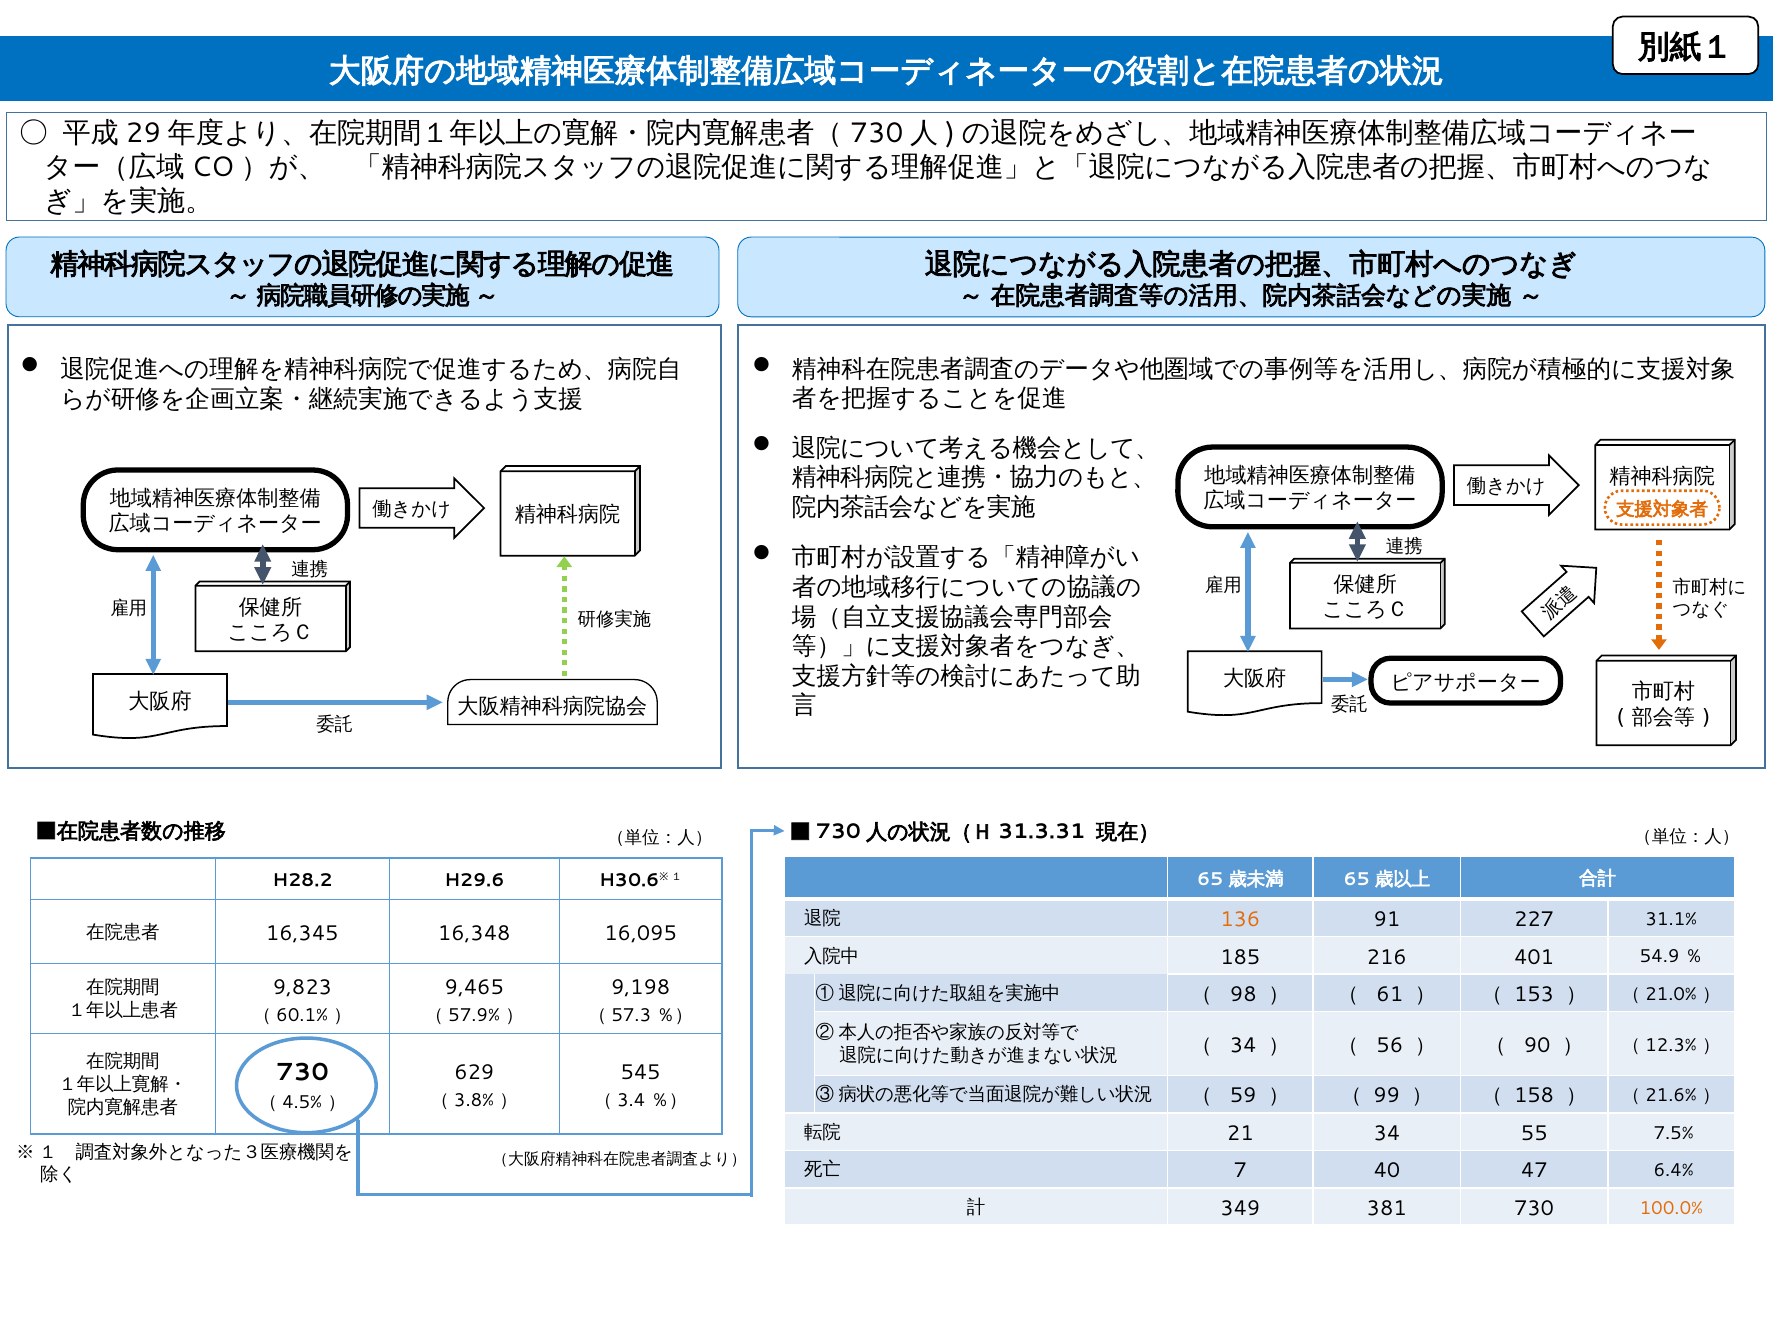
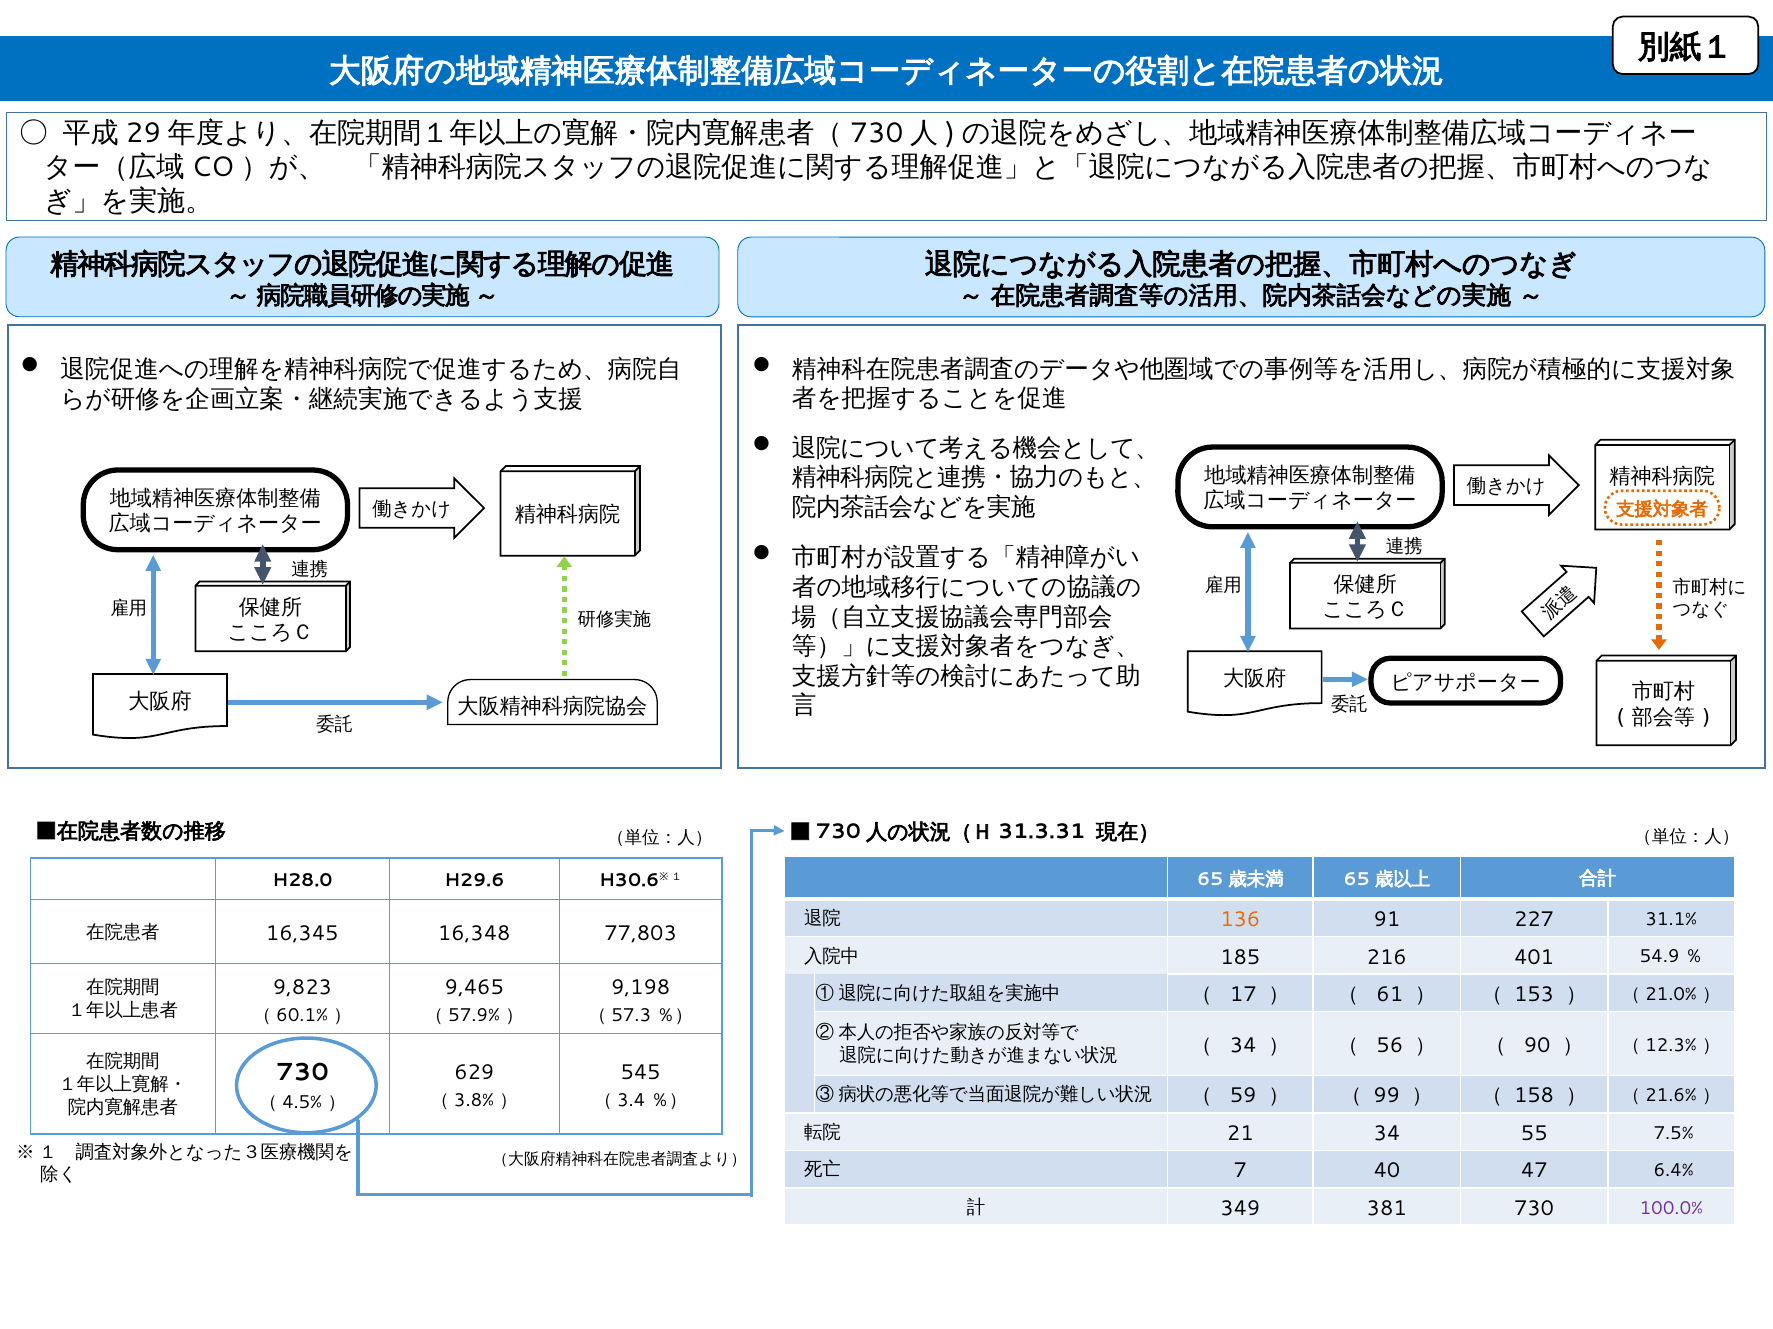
H28.2: H28.2 -> H28.0 (302, 881)
16,095: 16,095 -> 77,803 (641, 934)
98: 98 -> 17 (1243, 995)
100.0% colour: orange -> purple (1671, 1209)
